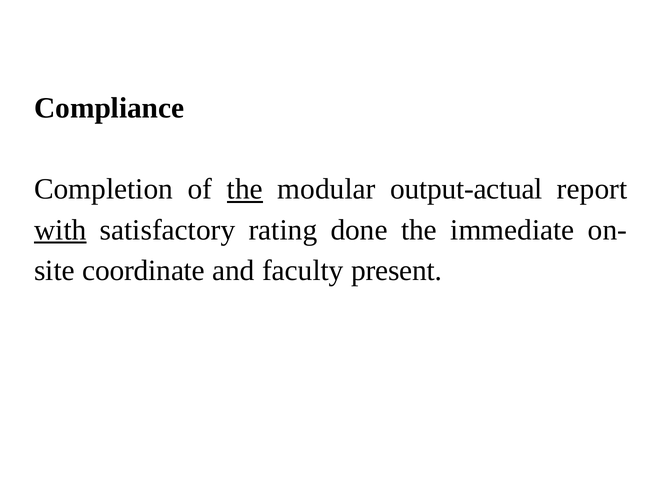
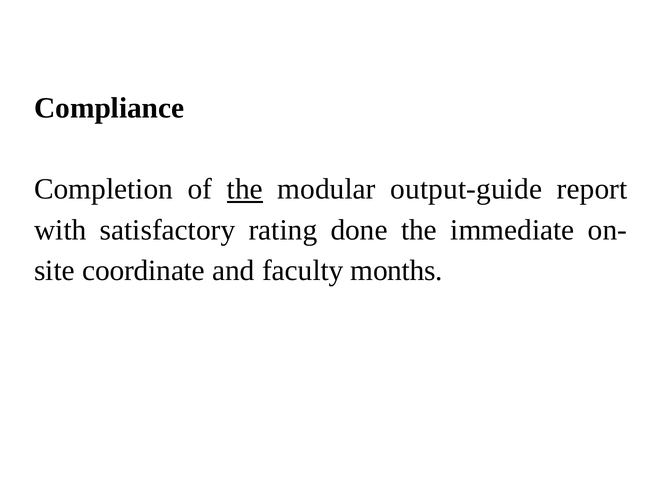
output-actual: output-actual -> output-guide (466, 189)
with underline: present -> none (60, 230)
present: present -> months (397, 271)
